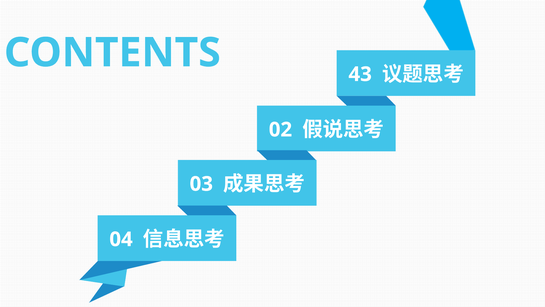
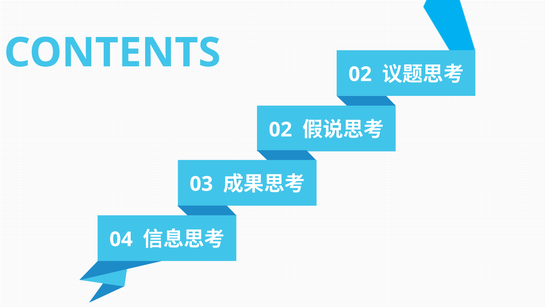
CONTENTS 43: 43 -> 02 (360, 74)
